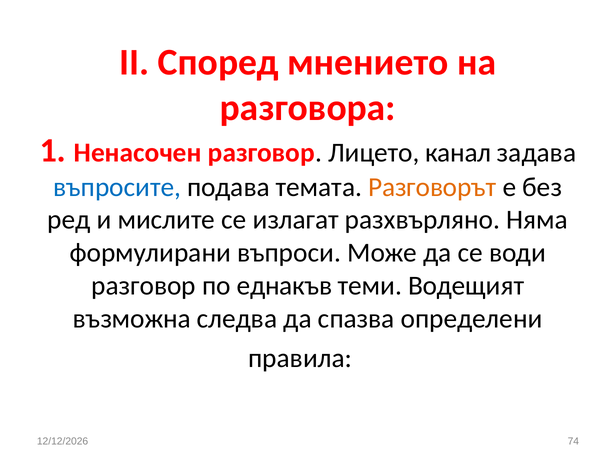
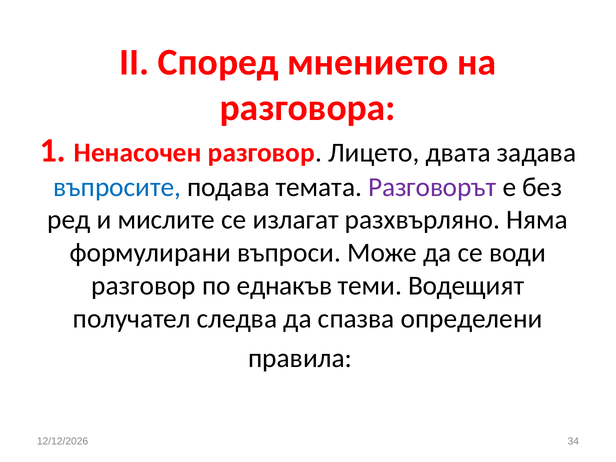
канал: канал -> двата (458, 153)
Разговорът colour: orange -> purple (432, 187)
възможна: възможна -> получател (132, 319)
74: 74 -> 34 (573, 441)
